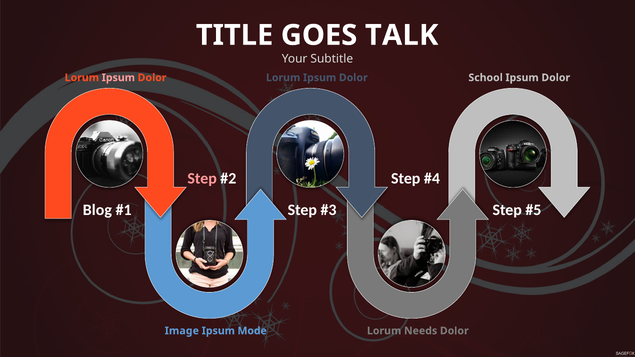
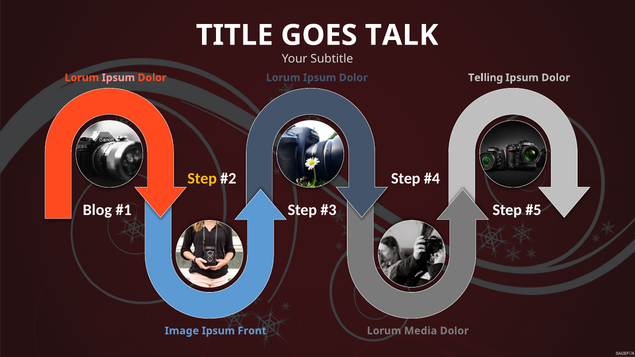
School: School -> Telling (486, 78)
Step colour: pink -> yellow (202, 178)
Mode: Mode -> Front (252, 331)
Needs: Needs -> Media (421, 331)
